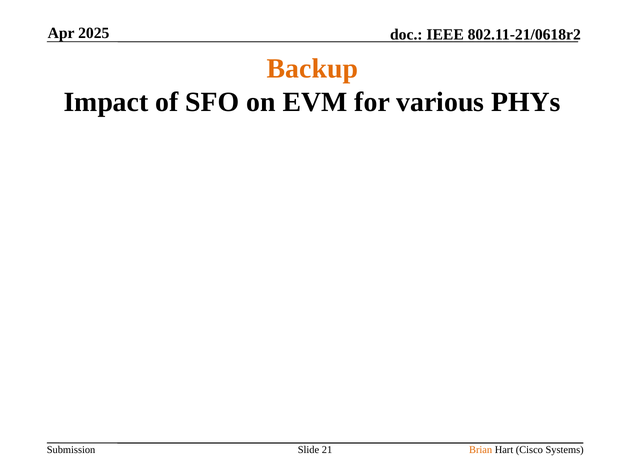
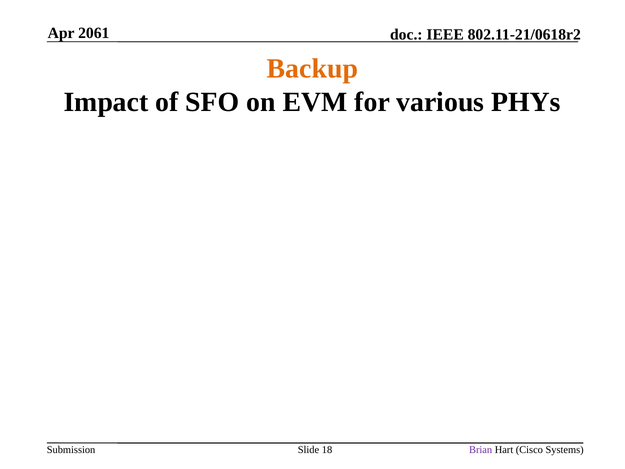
2025: 2025 -> 2061 (94, 33)
21: 21 -> 18 (327, 450)
Brian colour: orange -> purple (481, 450)
